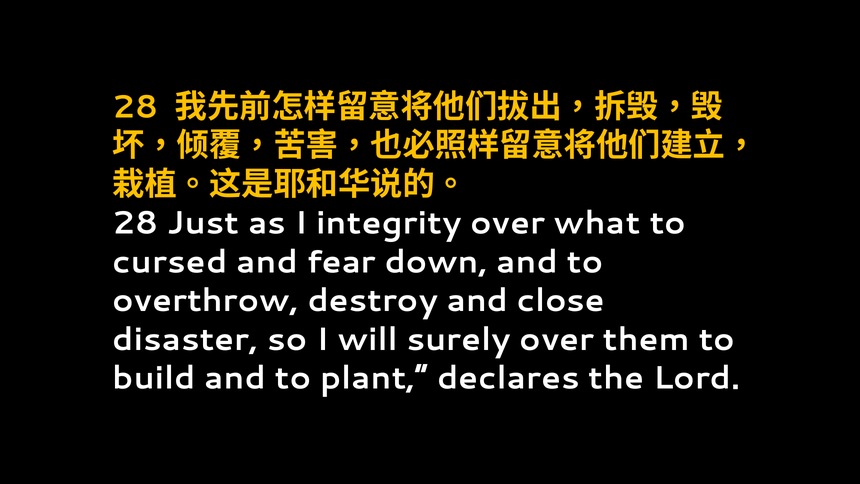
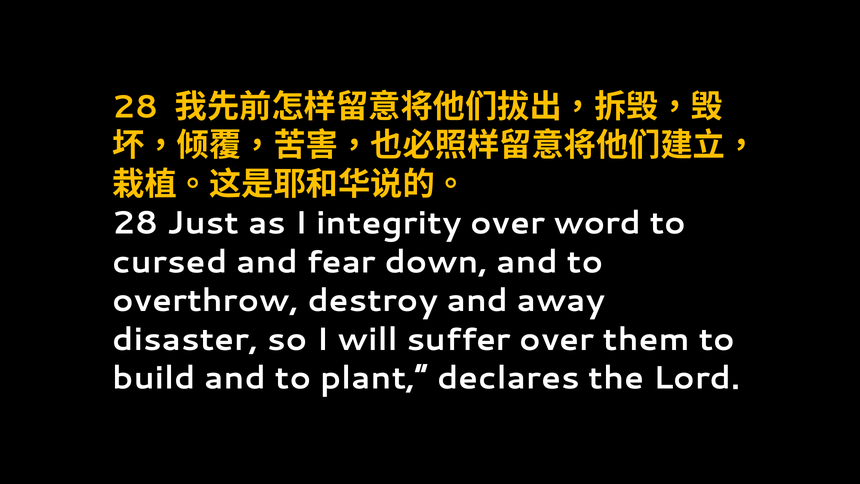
what: what -> word (597, 223)
close: close -> away (561, 301)
surely: surely -> suffer (459, 339)
